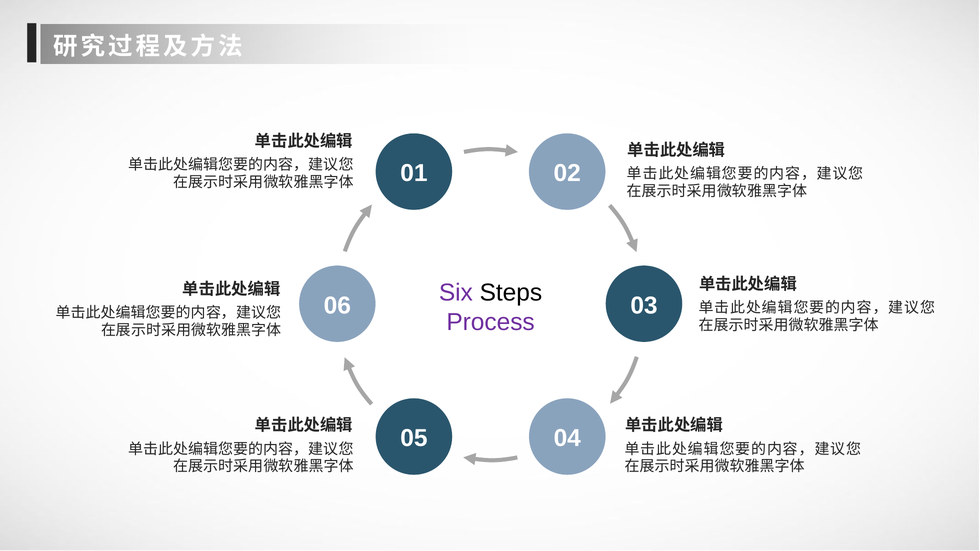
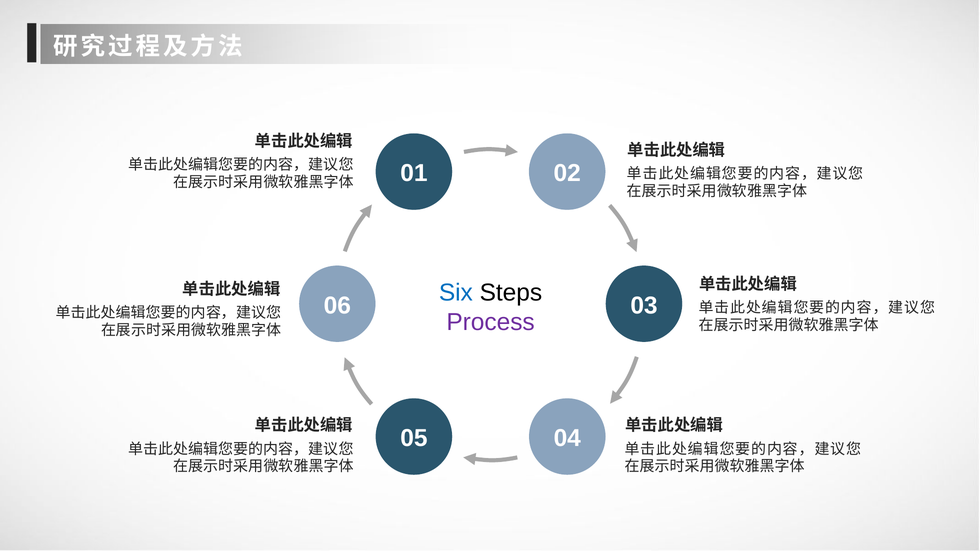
Six colour: purple -> blue (456, 293)
